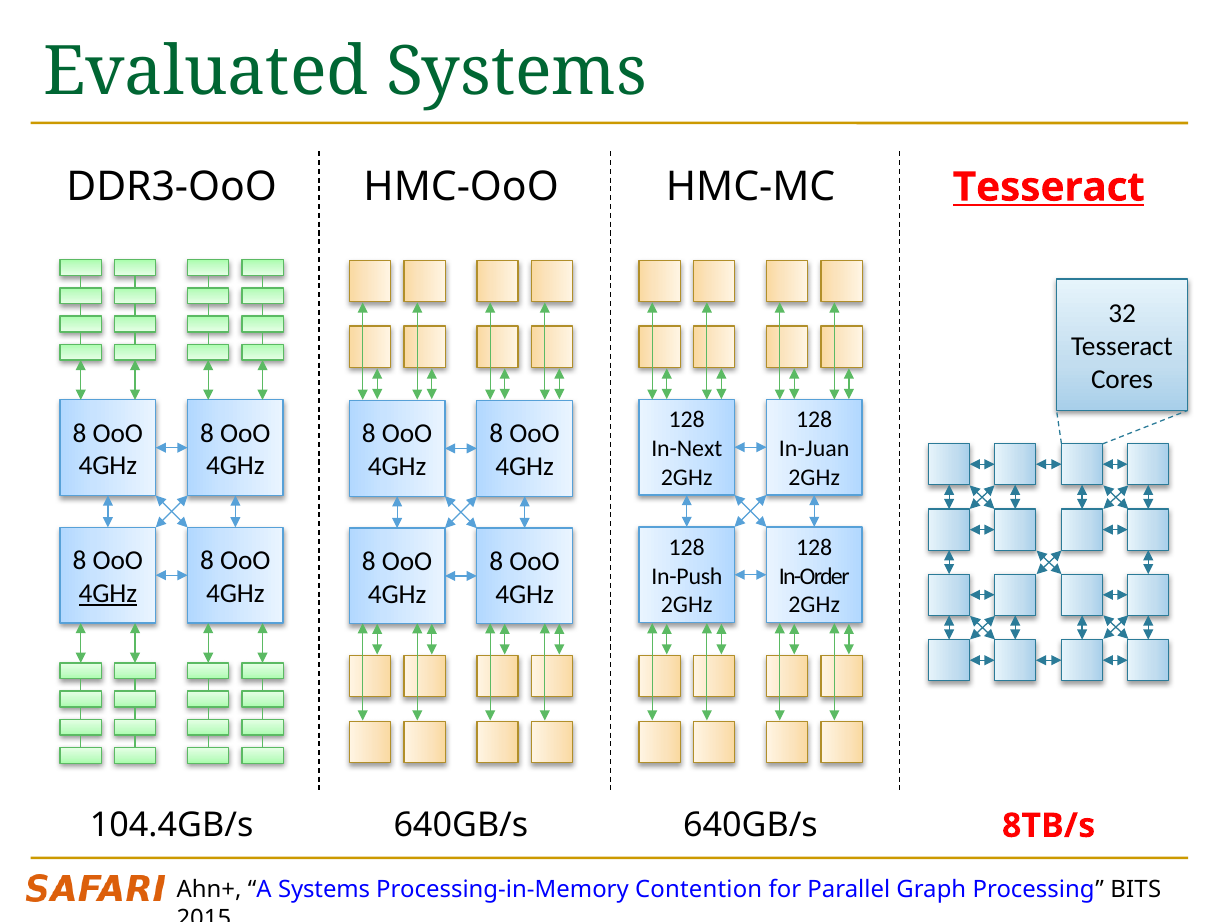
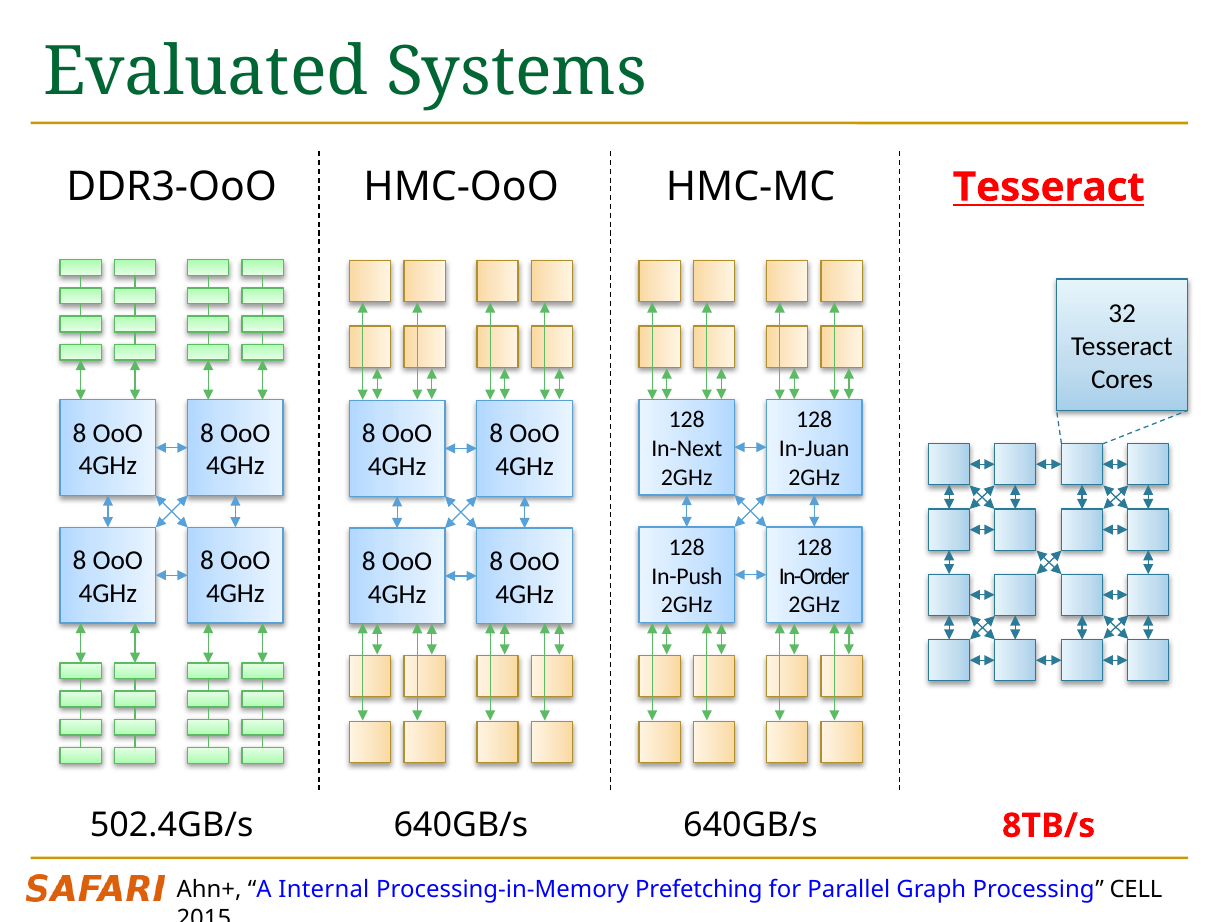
4GHz underline: present -> none (108, 593)
104.4GB/s: 104.4GB/s -> 502.4GB/s (172, 825)
A Systems: Systems -> Internal (324, 889)
Contention: Contention -> Prefetching (699, 889)
BITS: BITS -> CELL (1136, 889)
